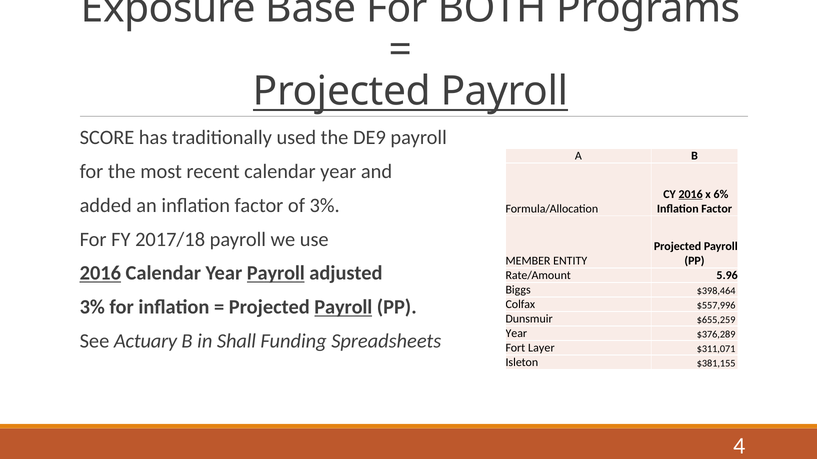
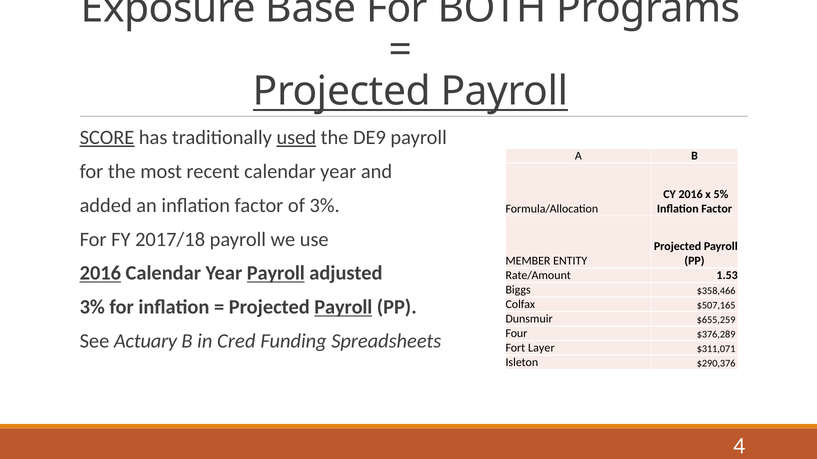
SCORE underline: none -> present (107, 138)
used underline: none -> present (296, 138)
2016 underline: present -> none (691, 194)
6%: 6% -> 5% (721, 194)
5.96: 5.96 -> 1.53 (727, 276)
$398,464: $398,464 -> $358,466 (716, 291)
$557,996: $557,996 -> $507,165 (716, 306)
Year: Year -> Four (516, 334)
Shall: Shall -> Cred (236, 341)
$381,155: $381,155 -> $290,376 (716, 364)
